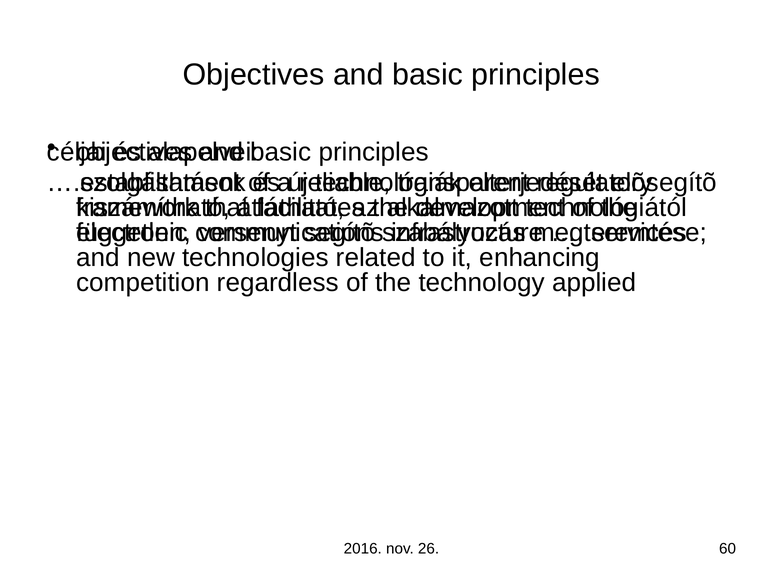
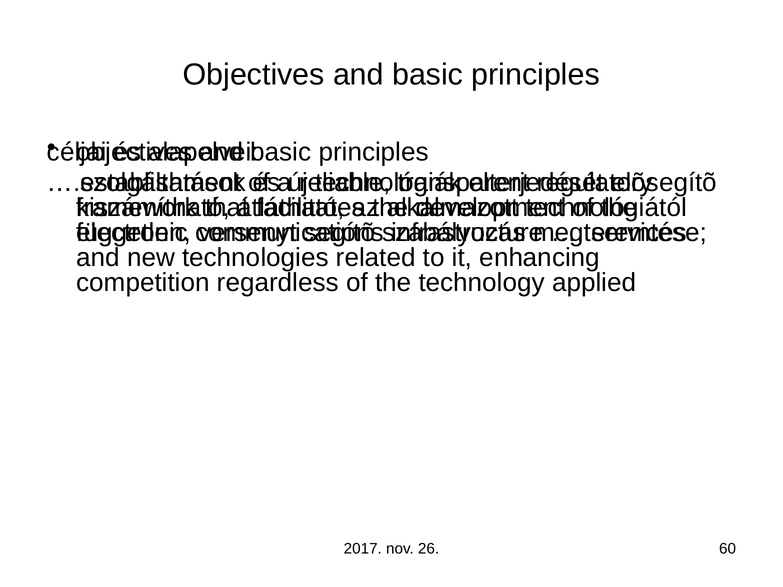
2016: 2016 -> 2017 (363, 549)
